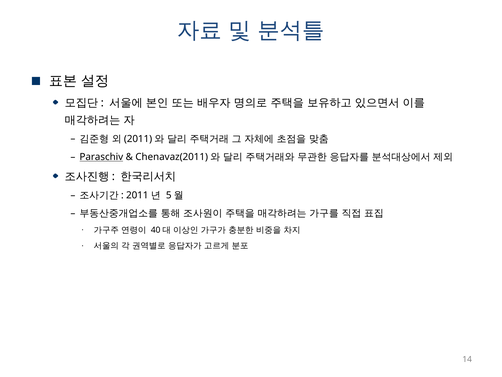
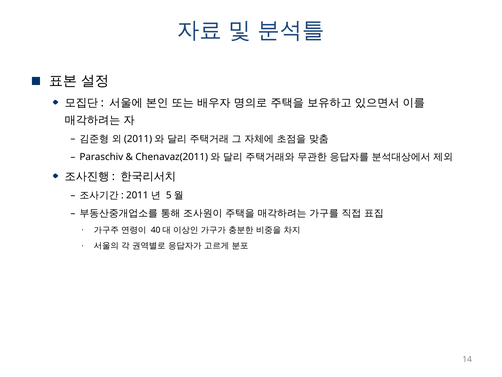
Paraschiv underline: present -> none (101, 157)
